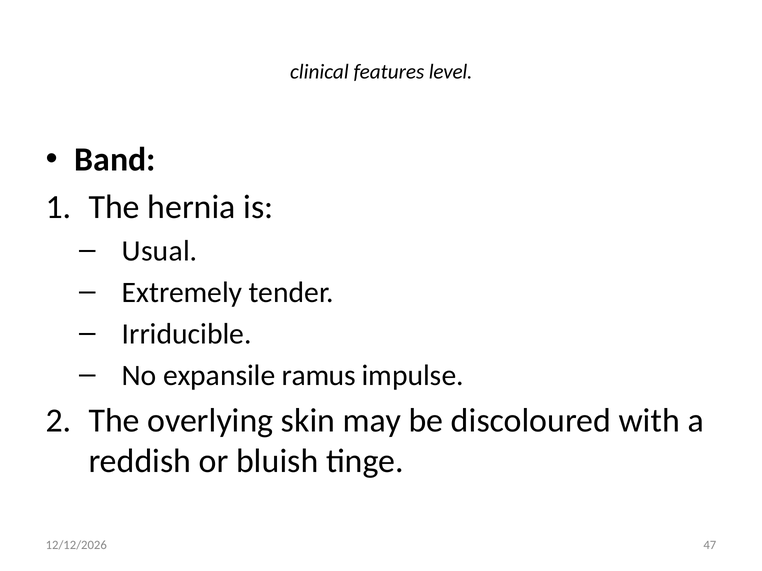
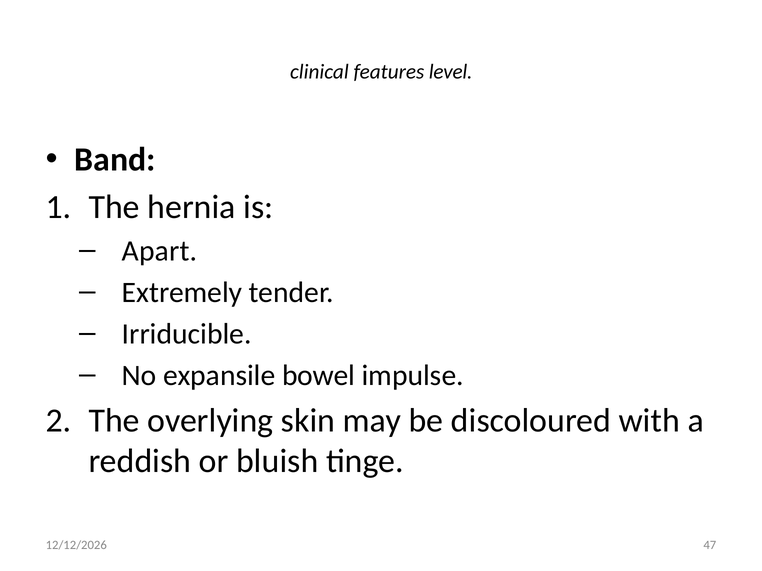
Usual: Usual -> Apart (160, 251)
ramus: ramus -> bowel (319, 376)
